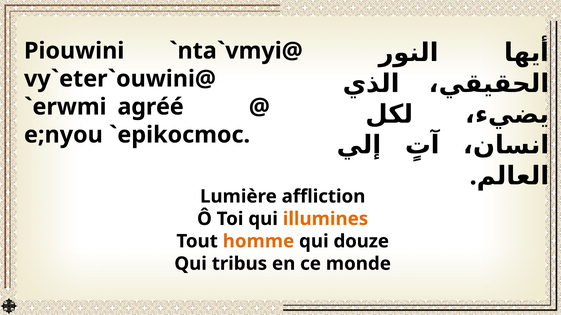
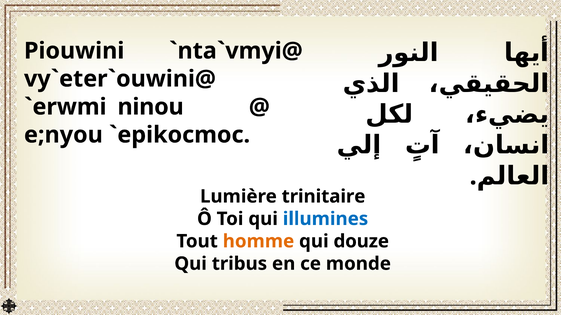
agréé: agréé -> ninou (151, 107)
affliction: affliction -> trinitaire (324, 197)
illumines colour: orange -> blue (325, 219)
